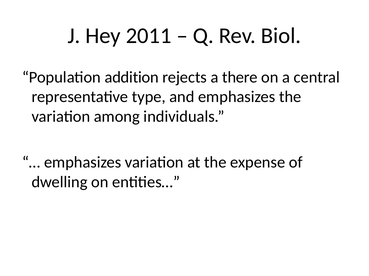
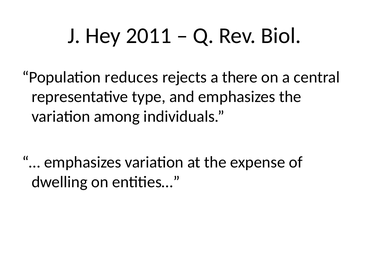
addition: addition -> reduces (132, 77)
